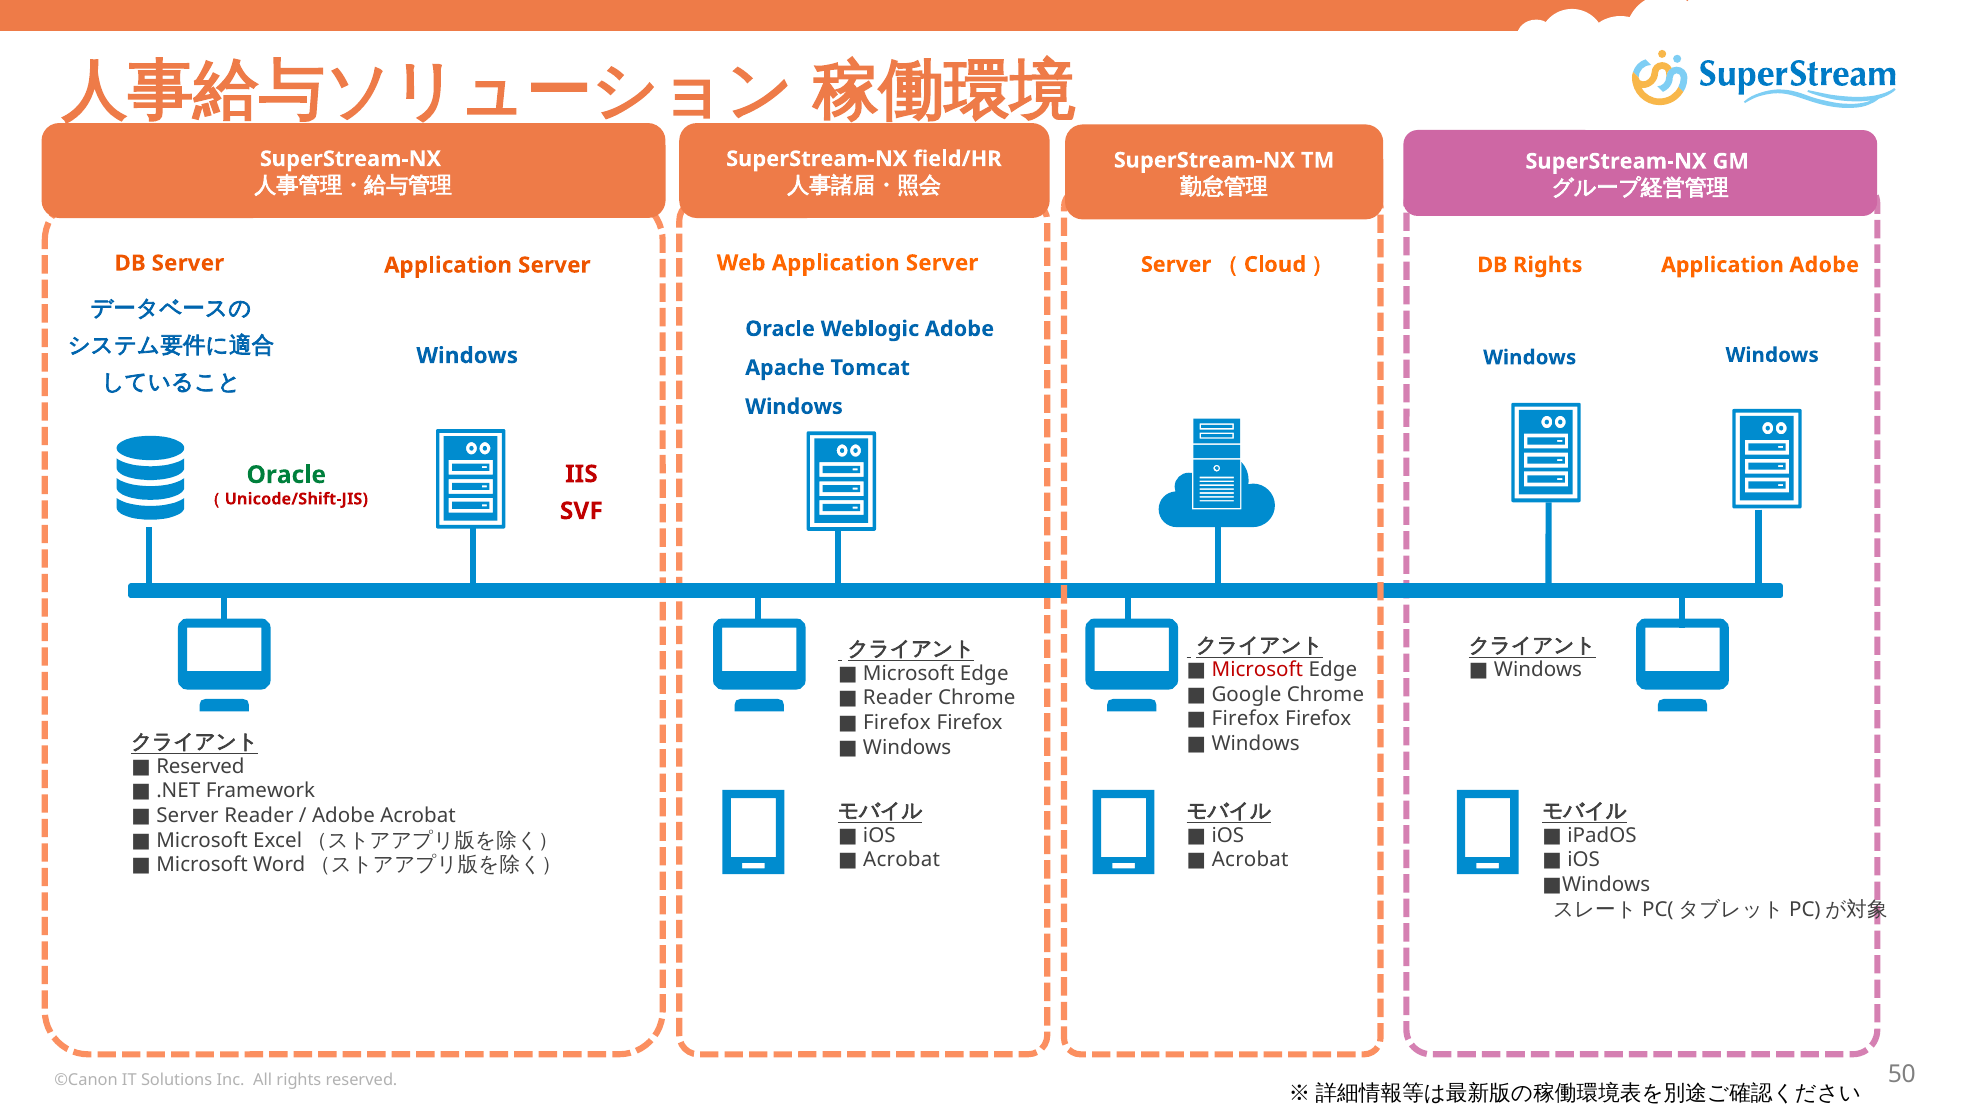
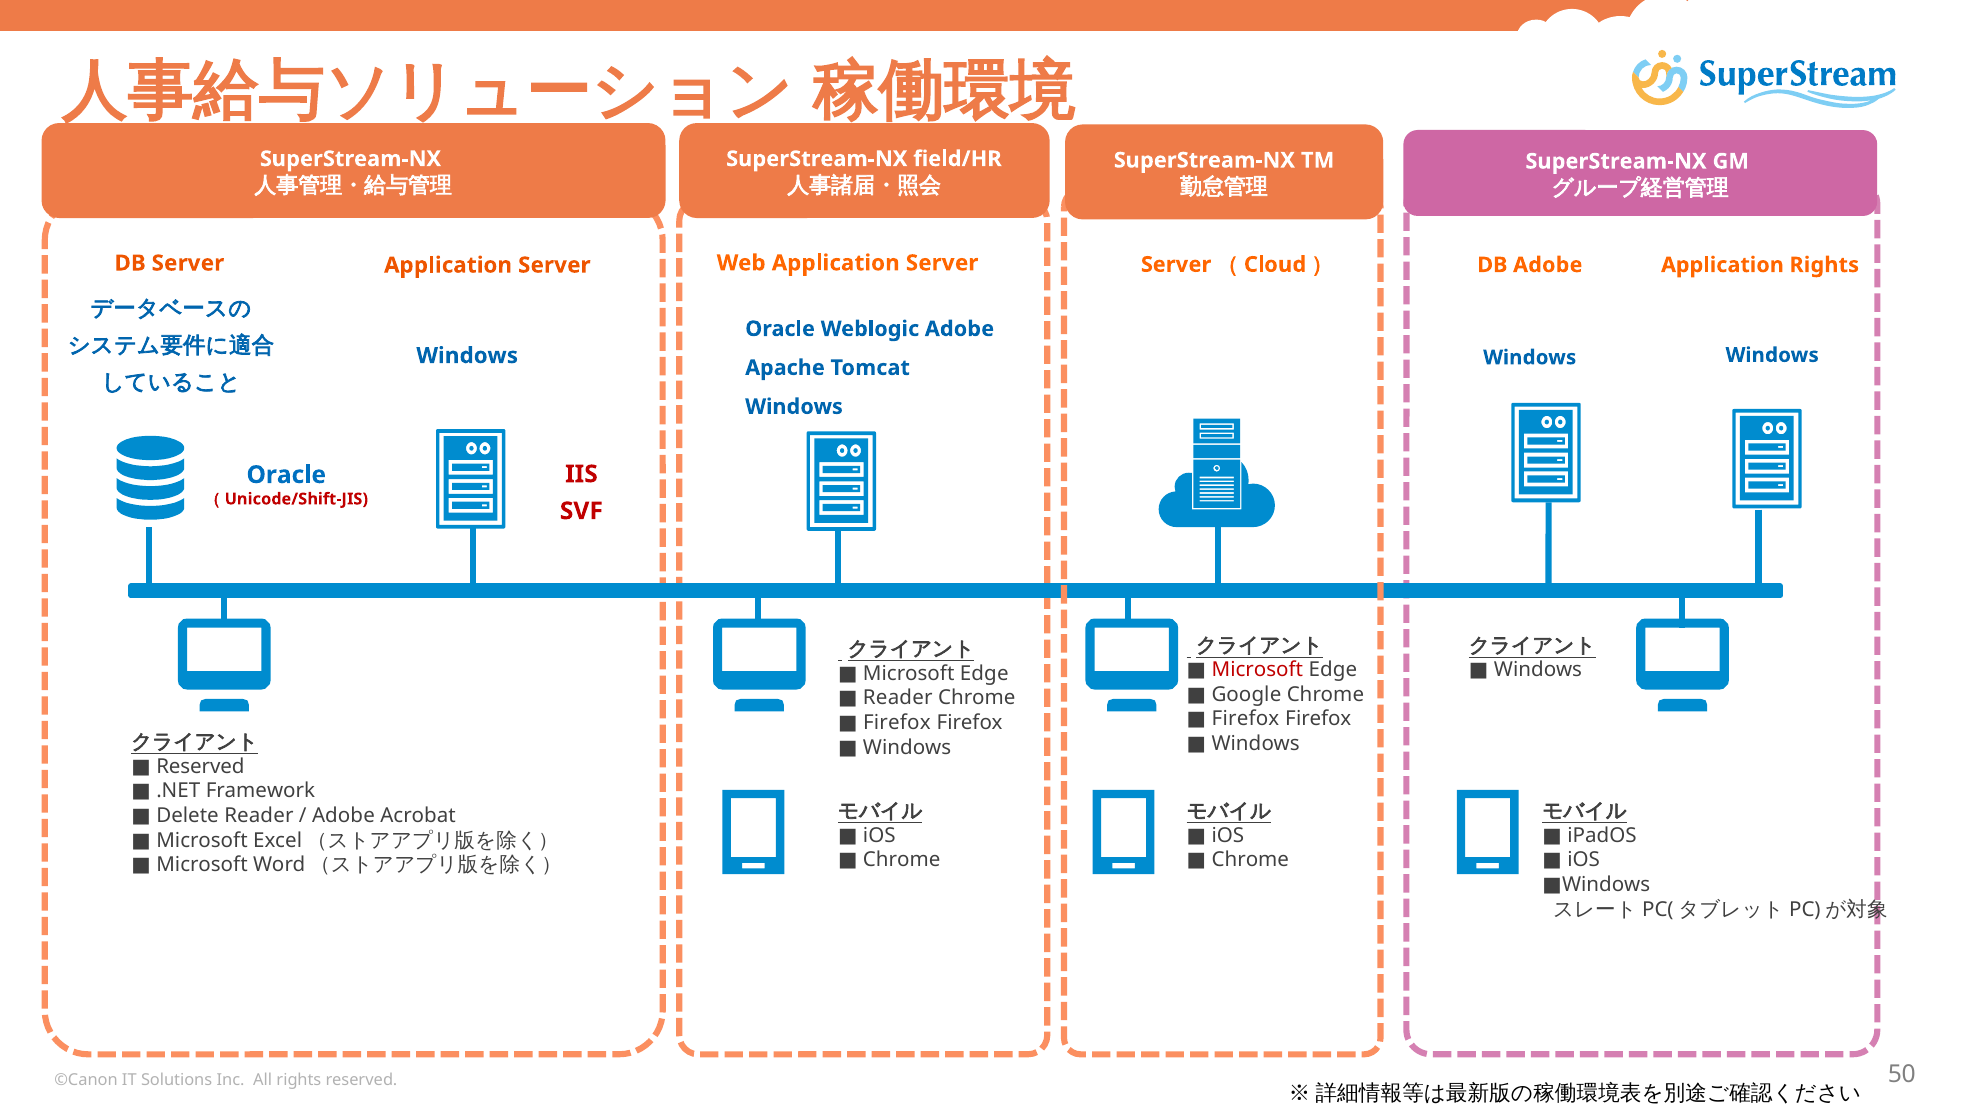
DB Rights: Rights -> Adobe (1548, 265)
Application Adobe: Adobe -> Rights (1824, 265)
Oracle colour: green -> blue (286, 475)
Server: Server -> Delete (188, 816)
Acrobat: Acrobat -> Chrome (902, 860)
Acrobat: Acrobat -> Chrome (1250, 860)
